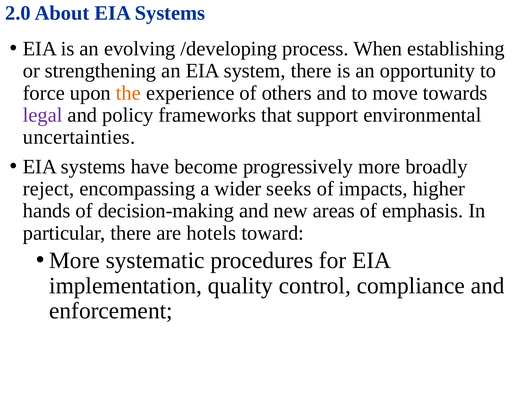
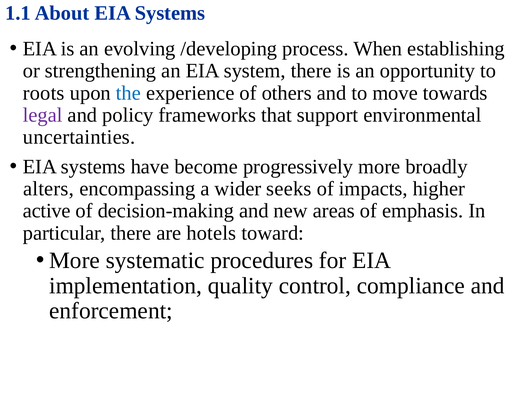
2.0: 2.0 -> 1.1 (18, 13)
force: force -> roots (44, 93)
the colour: orange -> blue (128, 93)
reject: reject -> alters (49, 189)
hands: hands -> active (47, 211)
